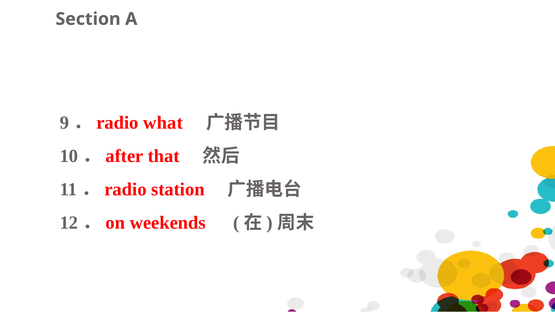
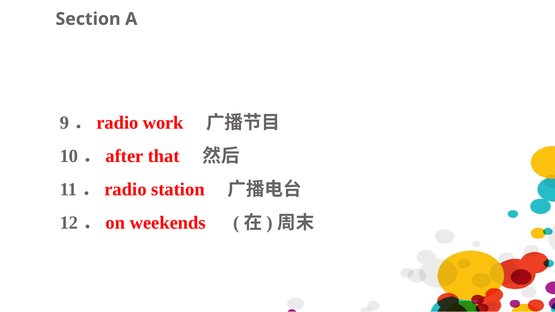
what: what -> work (163, 123)
